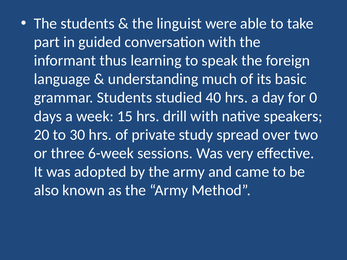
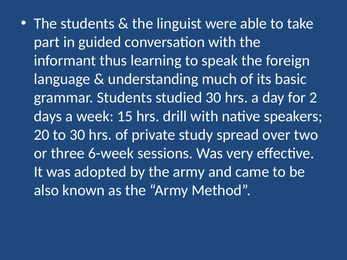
studied 40: 40 -> 30 (213, 98)
0: 0 -> 2 (313, 98)
